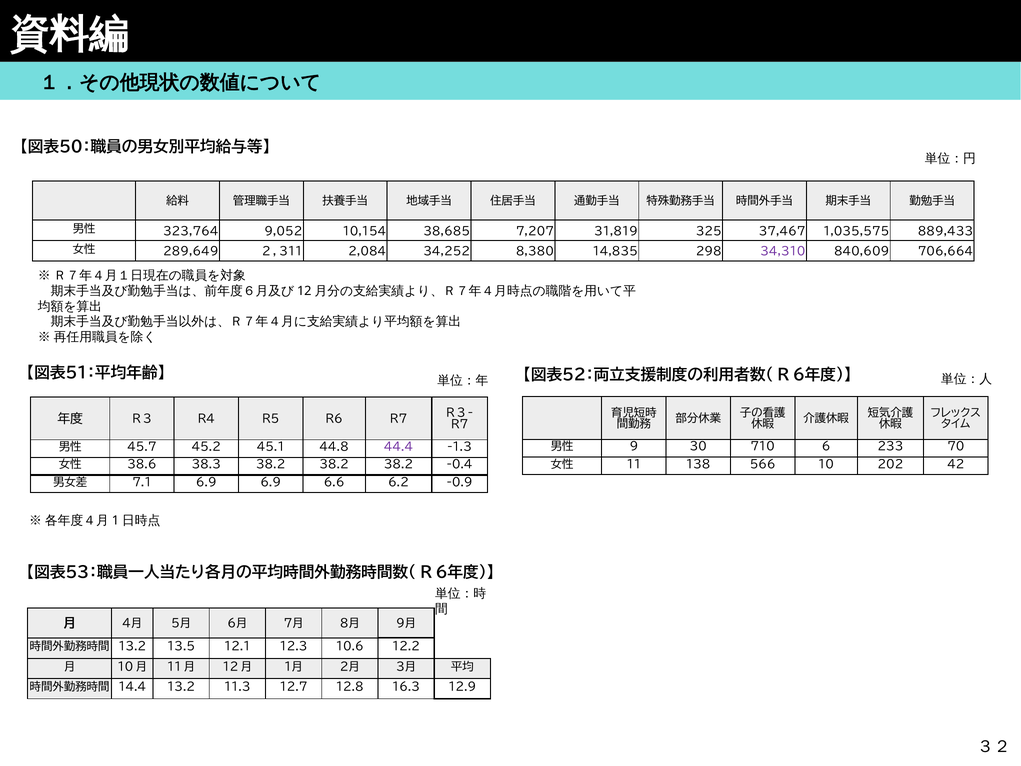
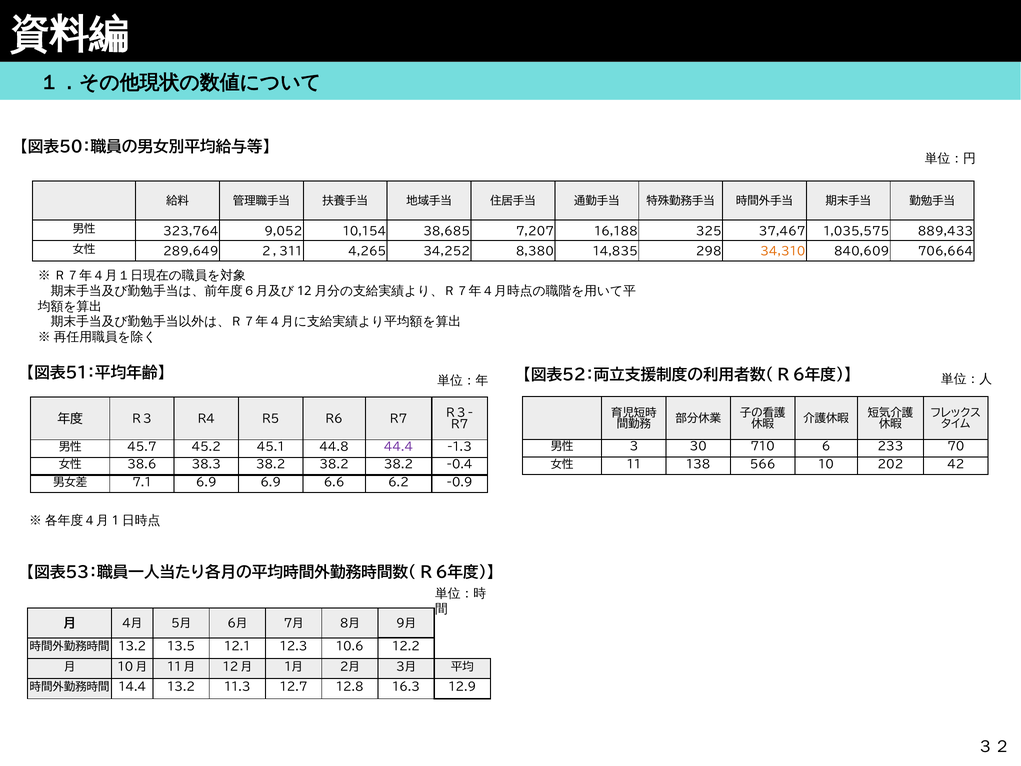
31,819: 31,819 -> 16,188 (616, 231)
2,084: 2,084 -> 4,265 (367, 252)
34,310 colour: purple -> orange (783, 252)
9: 9 -> 3 (634, 447)
